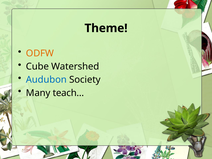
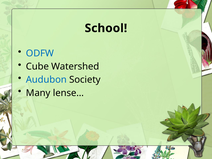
Theme: Theme -> School (106, 28)
ODFW colour: orange -> blue (40, 53)
teach…: teach… -> lense… (68, 93)
